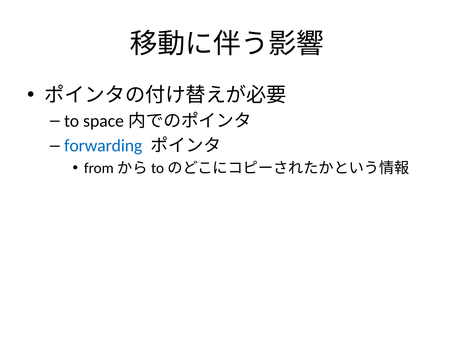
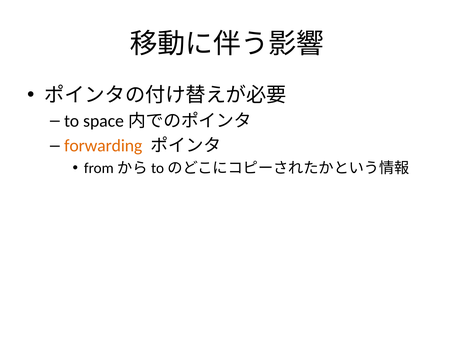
forwarding colour: blue -> orange (103, 146)
